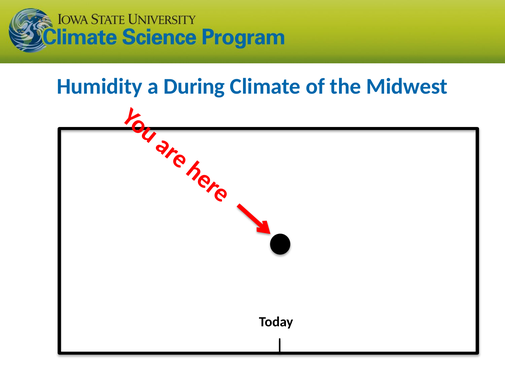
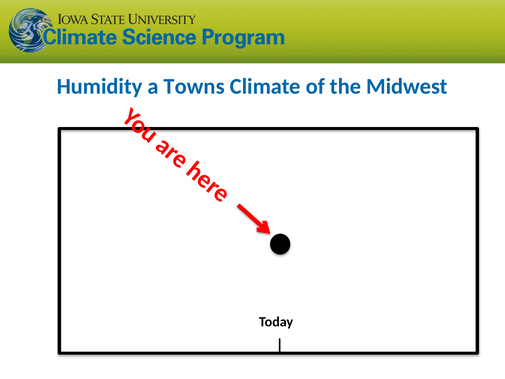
During: During -> Towns (194, 87)
